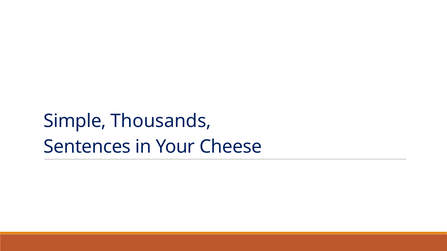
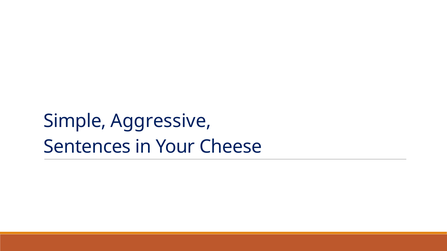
Thousands: Thousands -> Aggressive (161, 121)
